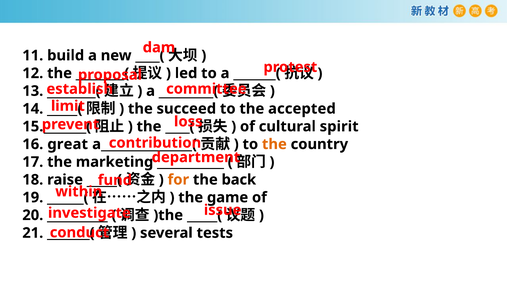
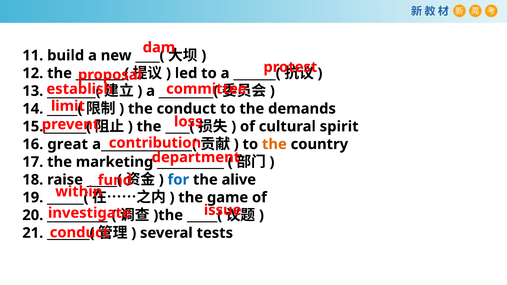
the succeed: succeed -> conduct (186, 109)
accepted: accepted -> demands (302, 109)
for colour: orange -> blue (178, 180)
back: back -> alive (239, 180)
